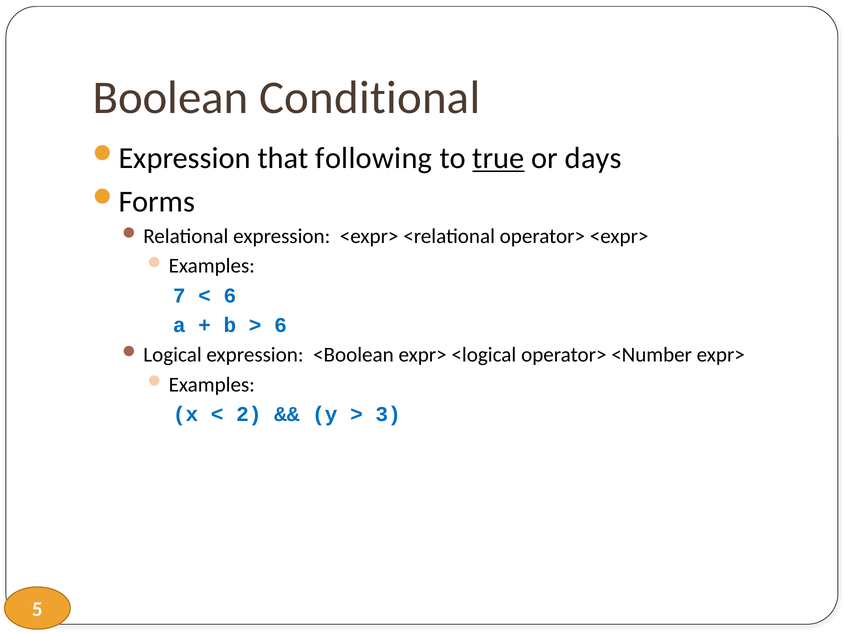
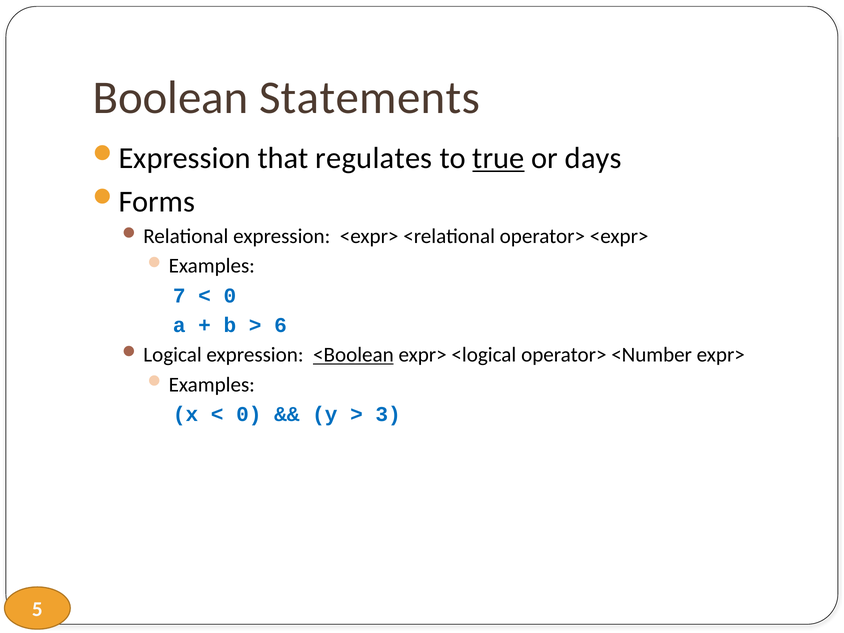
Conditional: Conditional -> Statements (370, 98)
following: following -> regulates (374, 158)
6: 6 -> 0 (230, 296)
<Boolean underline: none -> present (353, 355)
2: 2 -> 0 (249, 414)
